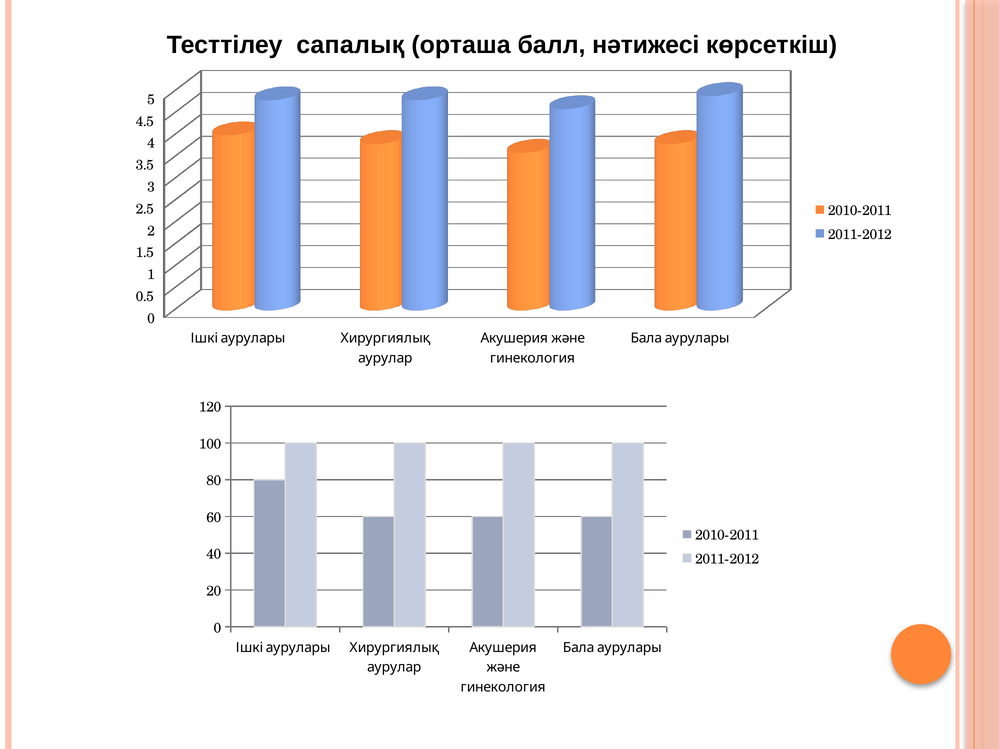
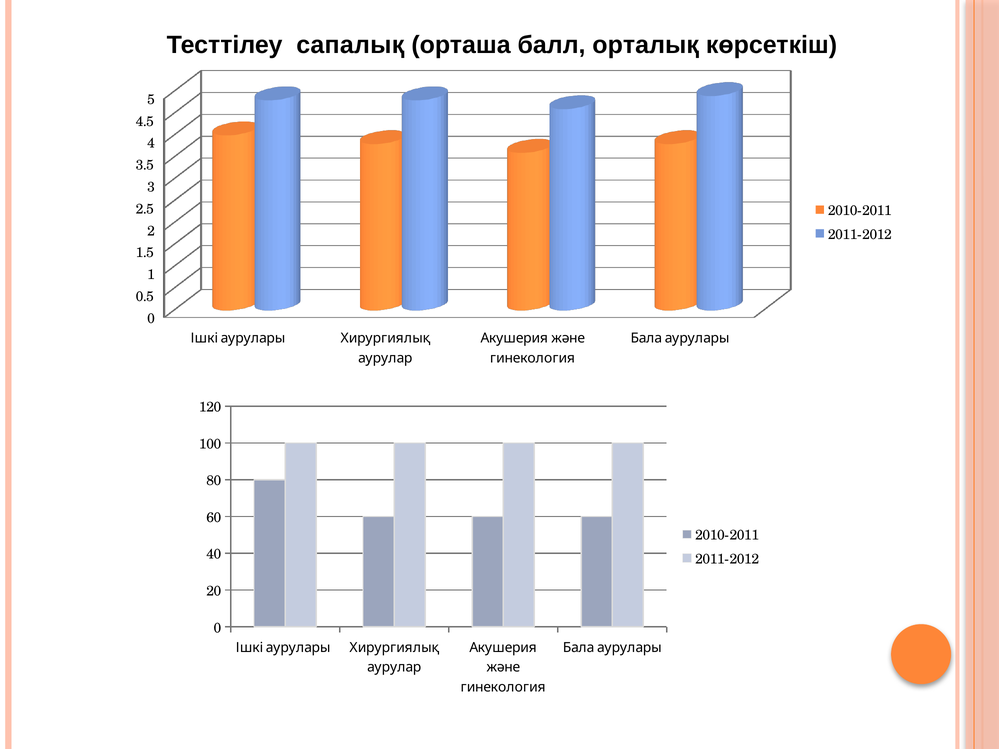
нәтижесі: нәтижесі -> орталық (646, 45)
